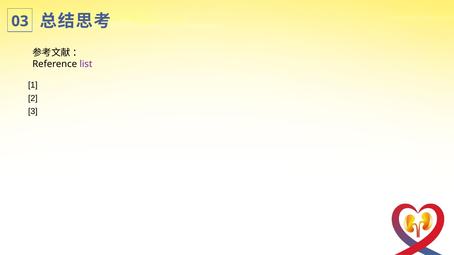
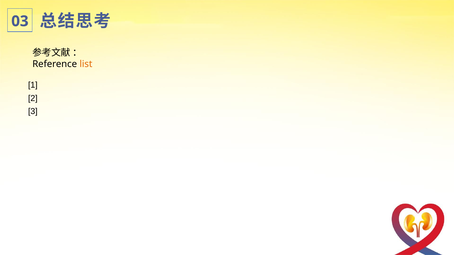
list colour: purple -> orange (86, 64)
